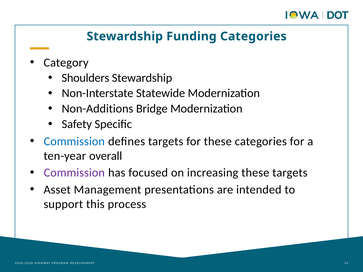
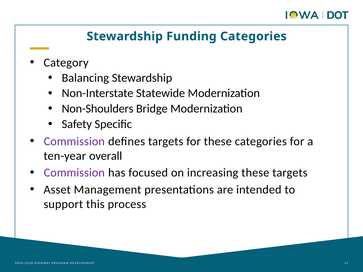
Shoulders: Shoulders -> Balancing (85, 78)
Non-Additions: Non-Additions -> Non-Shoulders (98, 109)
Commission colour: blue -> purple (74, 141)
